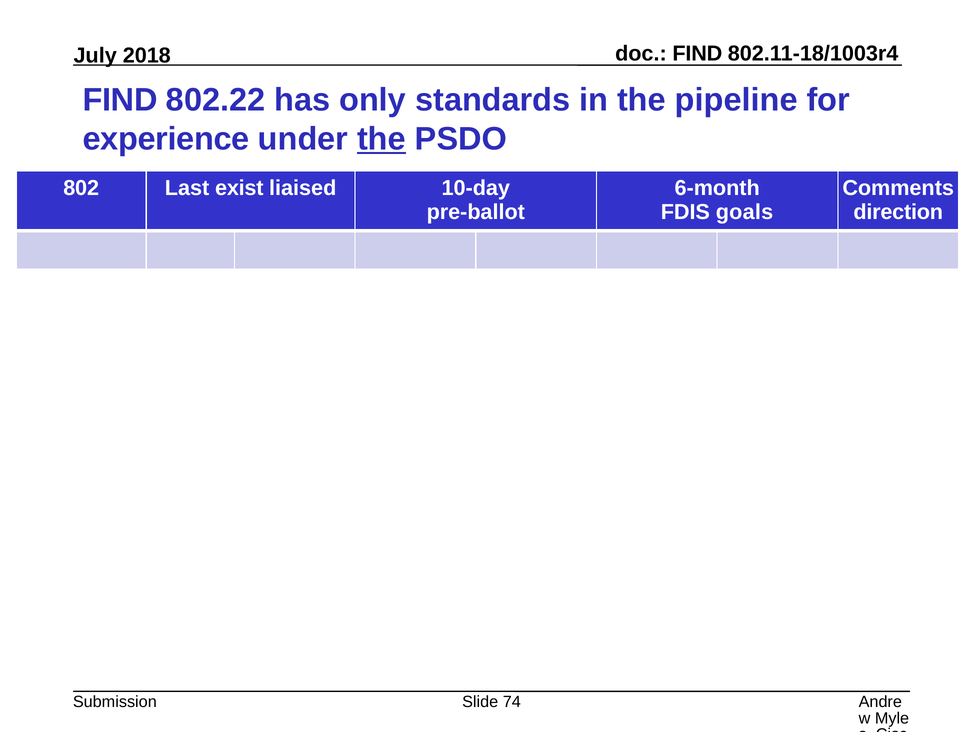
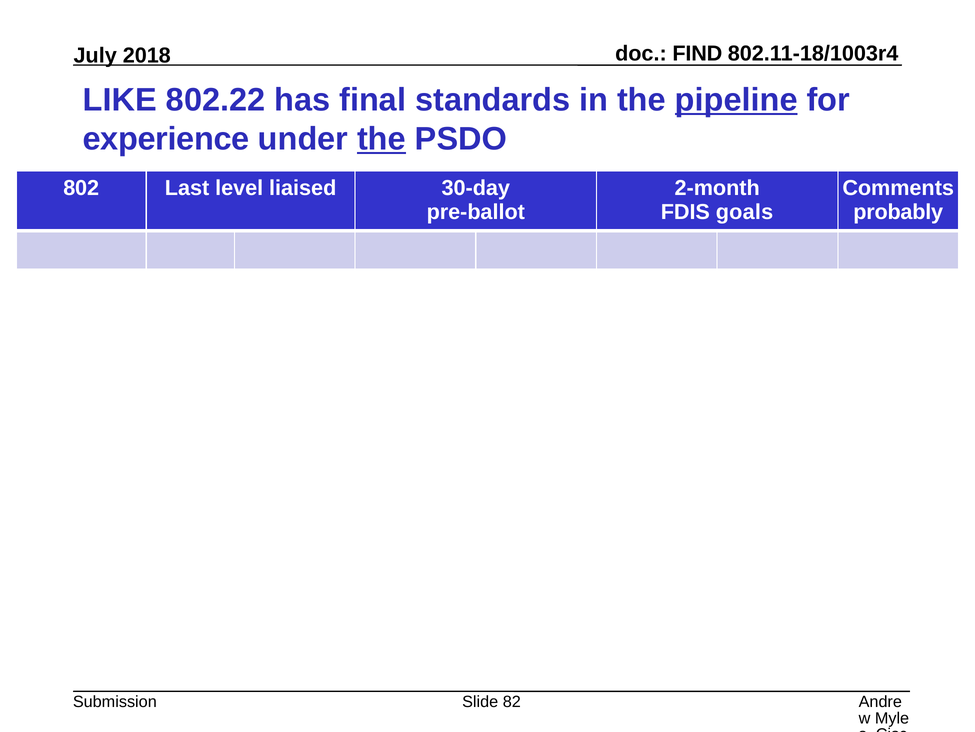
FIND: FIND -> LIKE (120, 100)
only: only -> final (373, 100)
pipeline underline: none -> present (736, 100)
exist: exist -> level (239, 188)
10-day: 10-day -> 30-day (476, 188)
6-month: 6-month -> 2-month (717, 188)
direction: direction -> probably (898, 212)
74: 74 -> 82 (512, 701)
